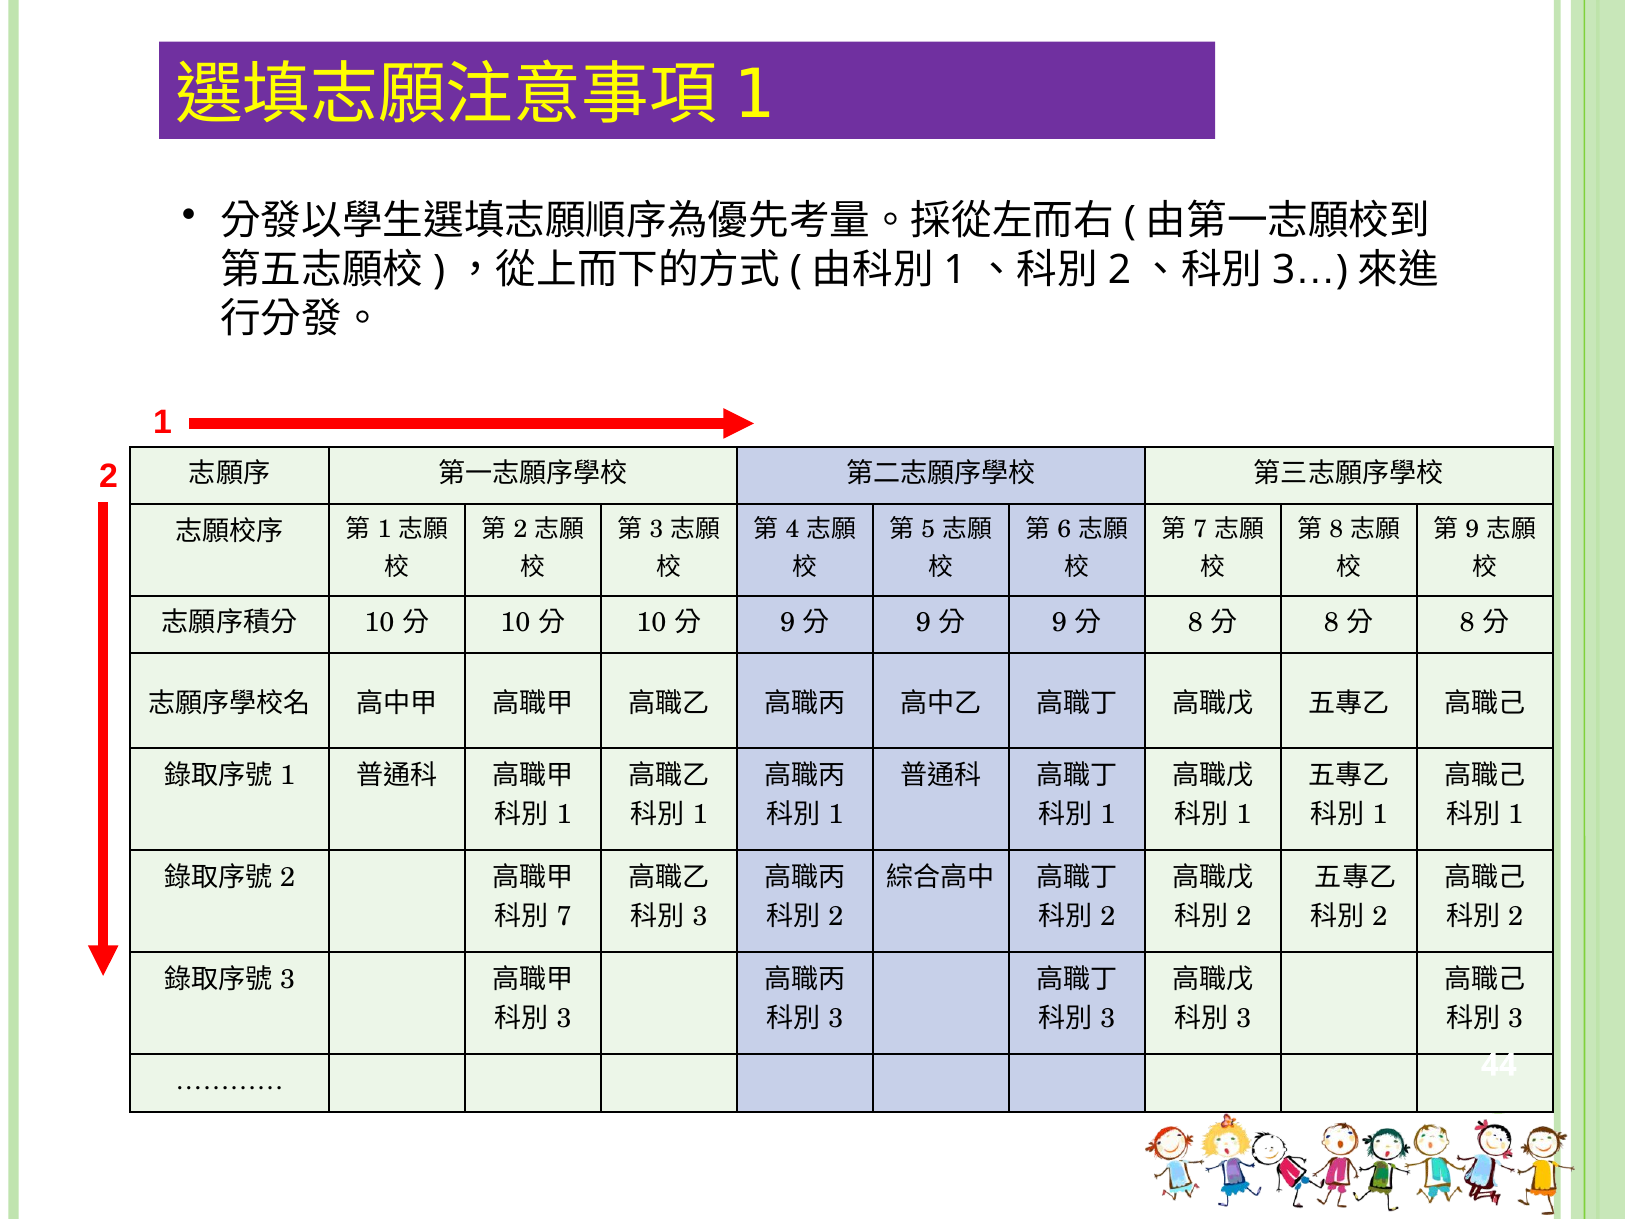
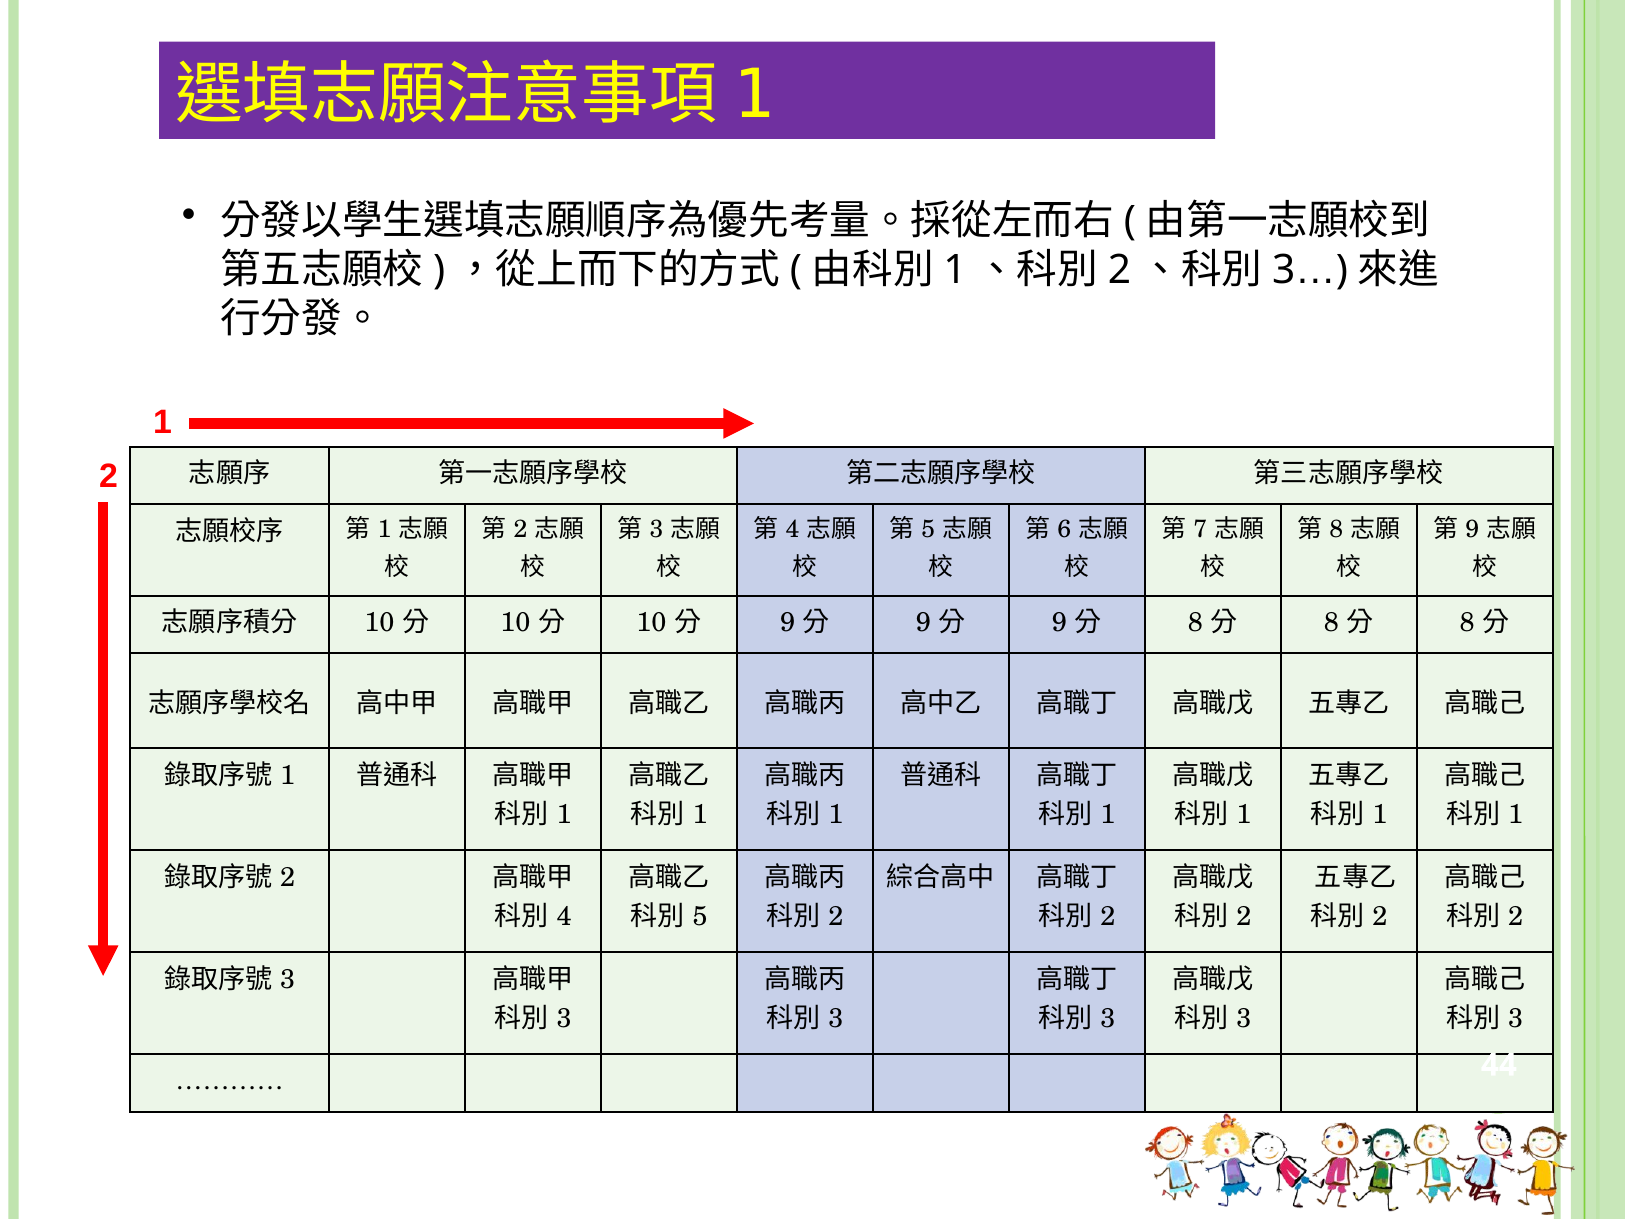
7: 7 -> 4 (564, 916)
3: 3 -> 5 (700, 916)
